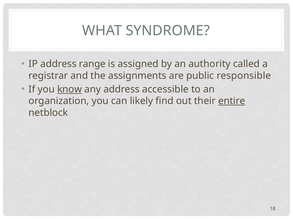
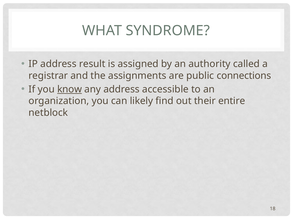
range: range -> result (92, 64)
responsible: responsible -> connections (244, 76)
entire underline: present -> none (232, 101)
